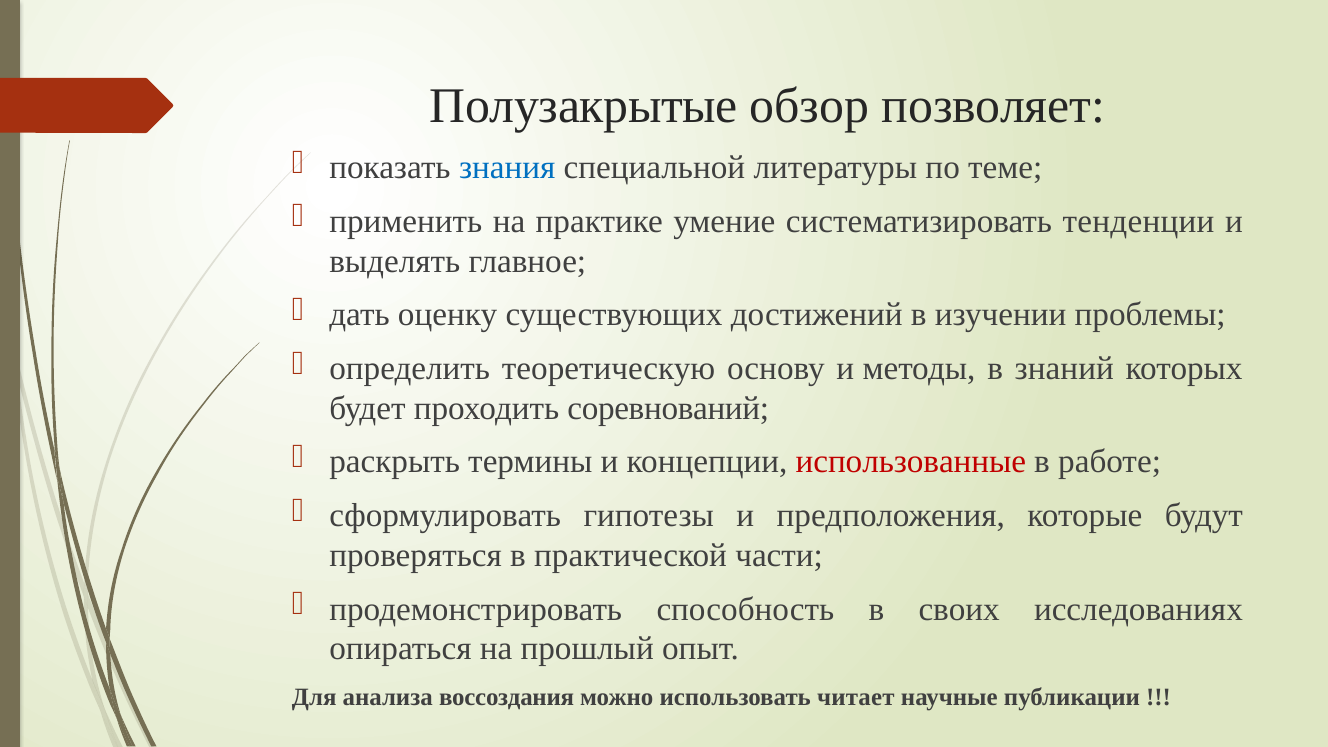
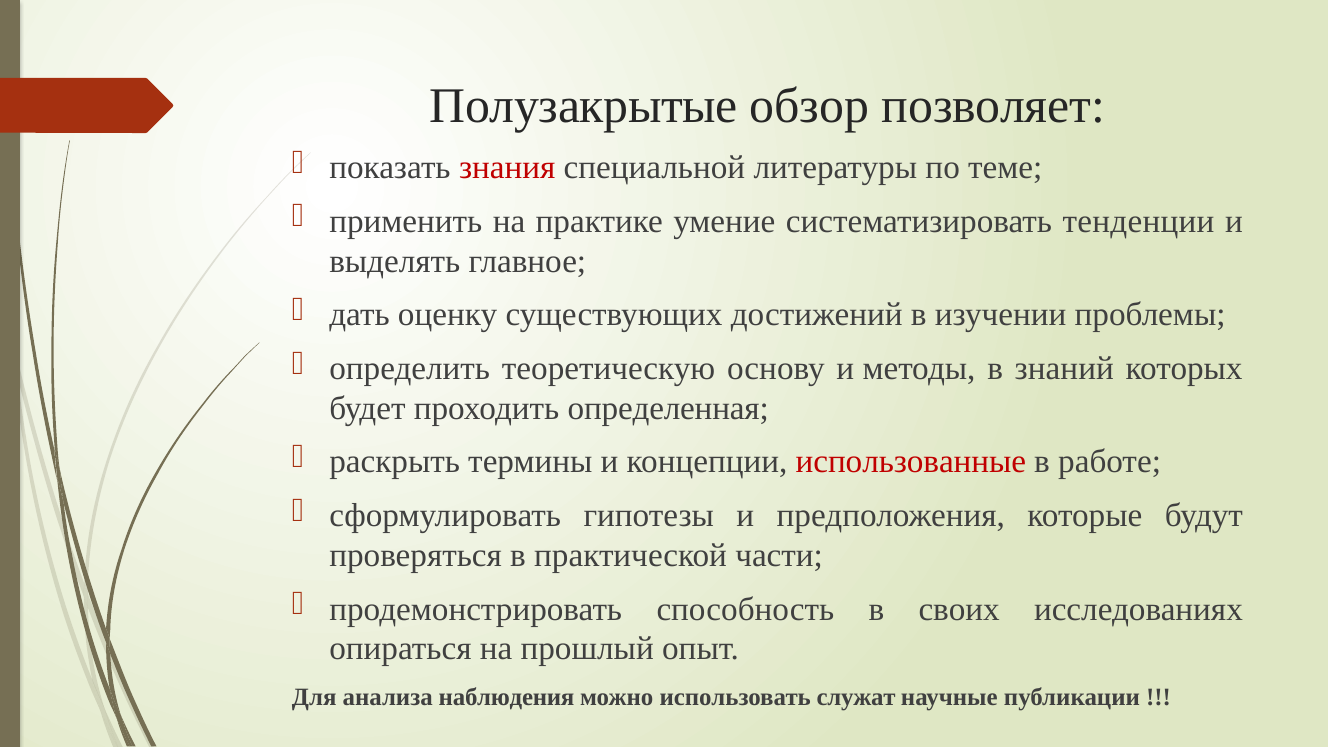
знания colour: blue -> red (507, 168)
соревнований: соревнований -> определенная (668, 408)
воссоздания: воссоздания -> наблюдения (507, 697)
читает: читает -> служат (856, 697)
